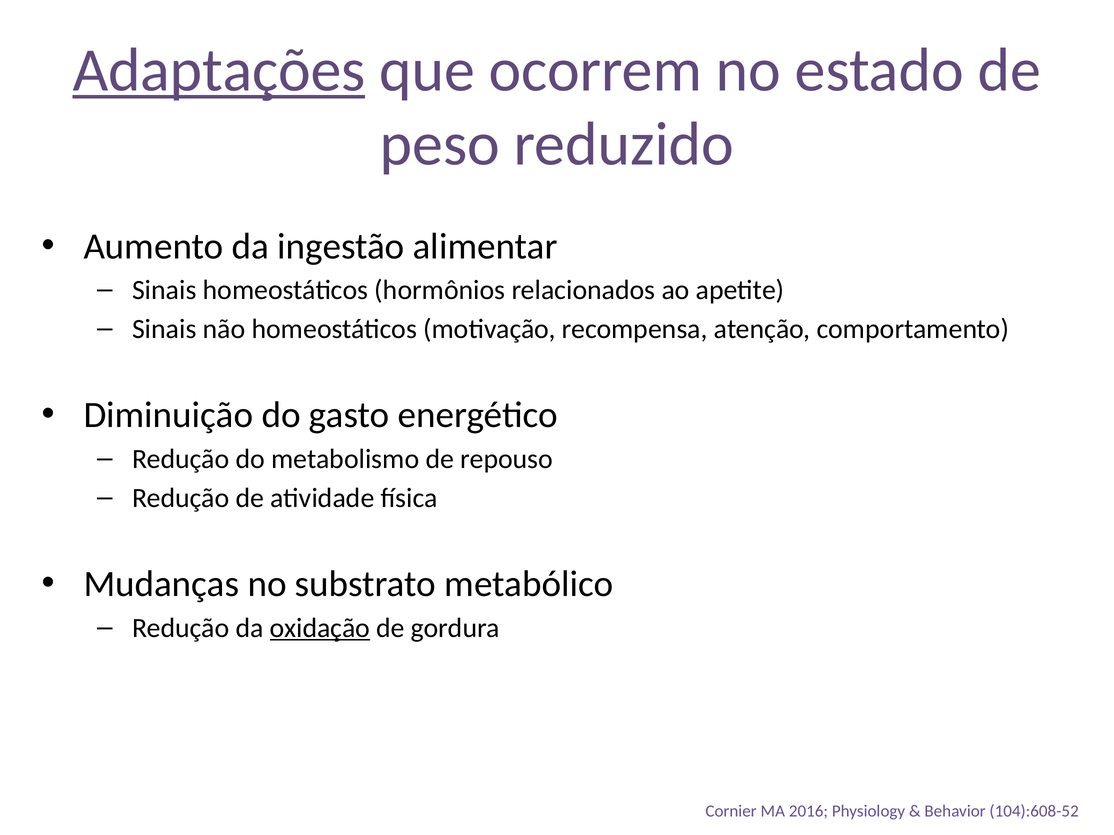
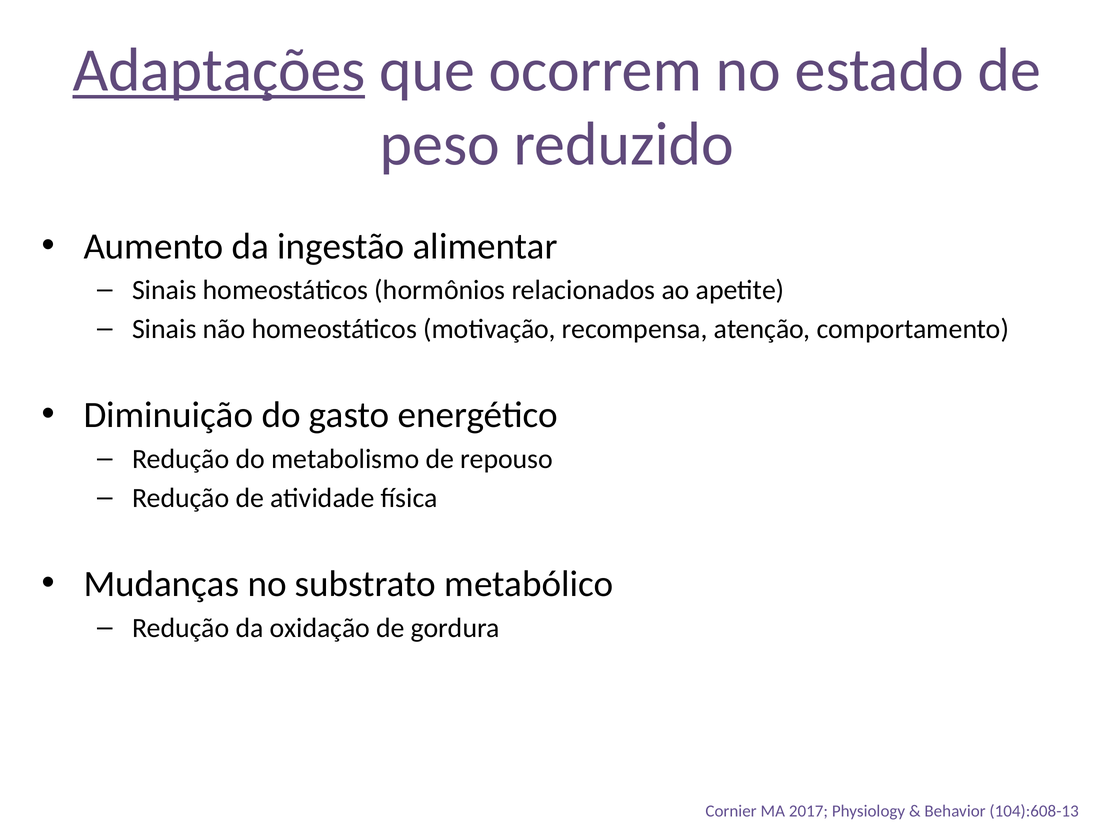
oxidação underline: present -> none (320, 628)
2016: 2016 -> 2017 (808, 812)
104):608-52: 104):608-52 -> 104):608-13 (1034, 812)
